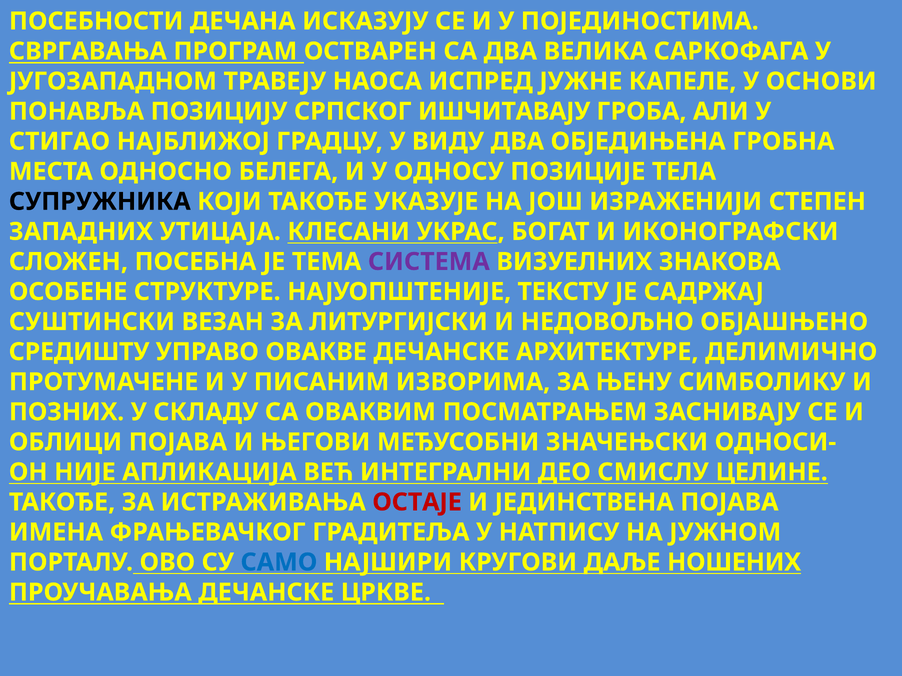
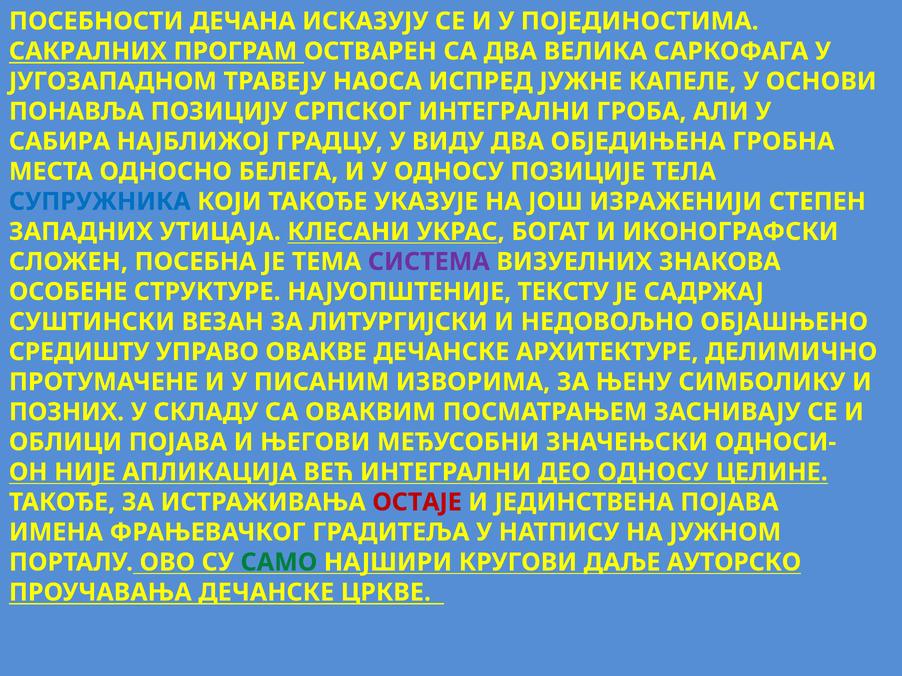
СВРГАВАЊА: СВРГАВАЊА -> САКРАЛНИХ (88, 51)
СРПСКОГ ИШЧИТАВАЈУ: ИШЧИТАВАЈУ -> ИНТЕГРАЛНИ (504, 111)
СТИГАО: СТИГАО -> САБИРА (60, 142)
СУПРУЖНИКА colour: black -> blue (100, 202)
ДЕО СМИСЛУ: СМИСЛУ -> ОДНОСУ (653, 472)
САМО colour: blue -> green (279, 563)
НОШЕНИХ: НОШЕНИХ -> АУТОРСКО (734, 563)
